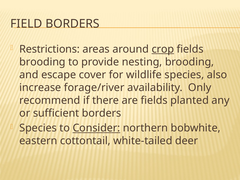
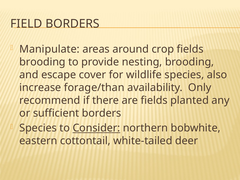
Restrictions: Restrictions -> Manipulate (49, 49)
crop underline: present -> none (163, 49)
forage/river: forage/river -> forage/than (94, 88)
